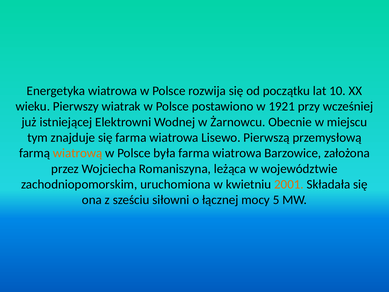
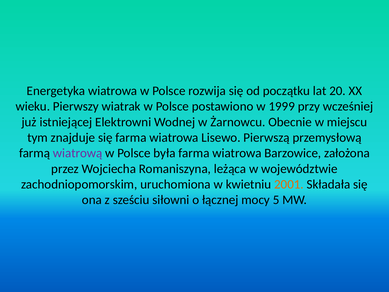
10: 10 -> 20 (337, 91)
1921: 1921 -> 1999 (282, 106)
wiatrową colour: orange -> purple (78, 153)
